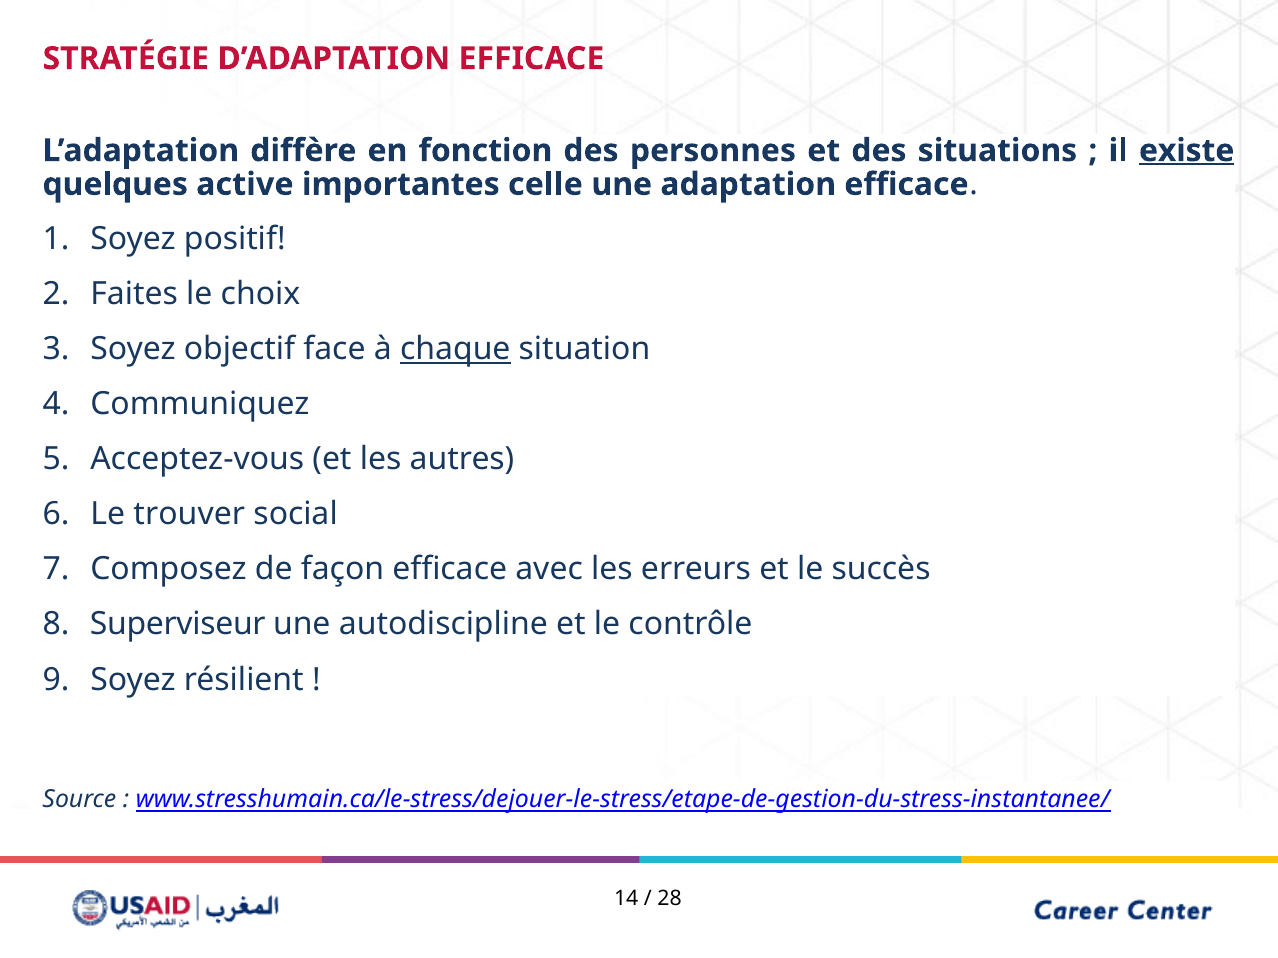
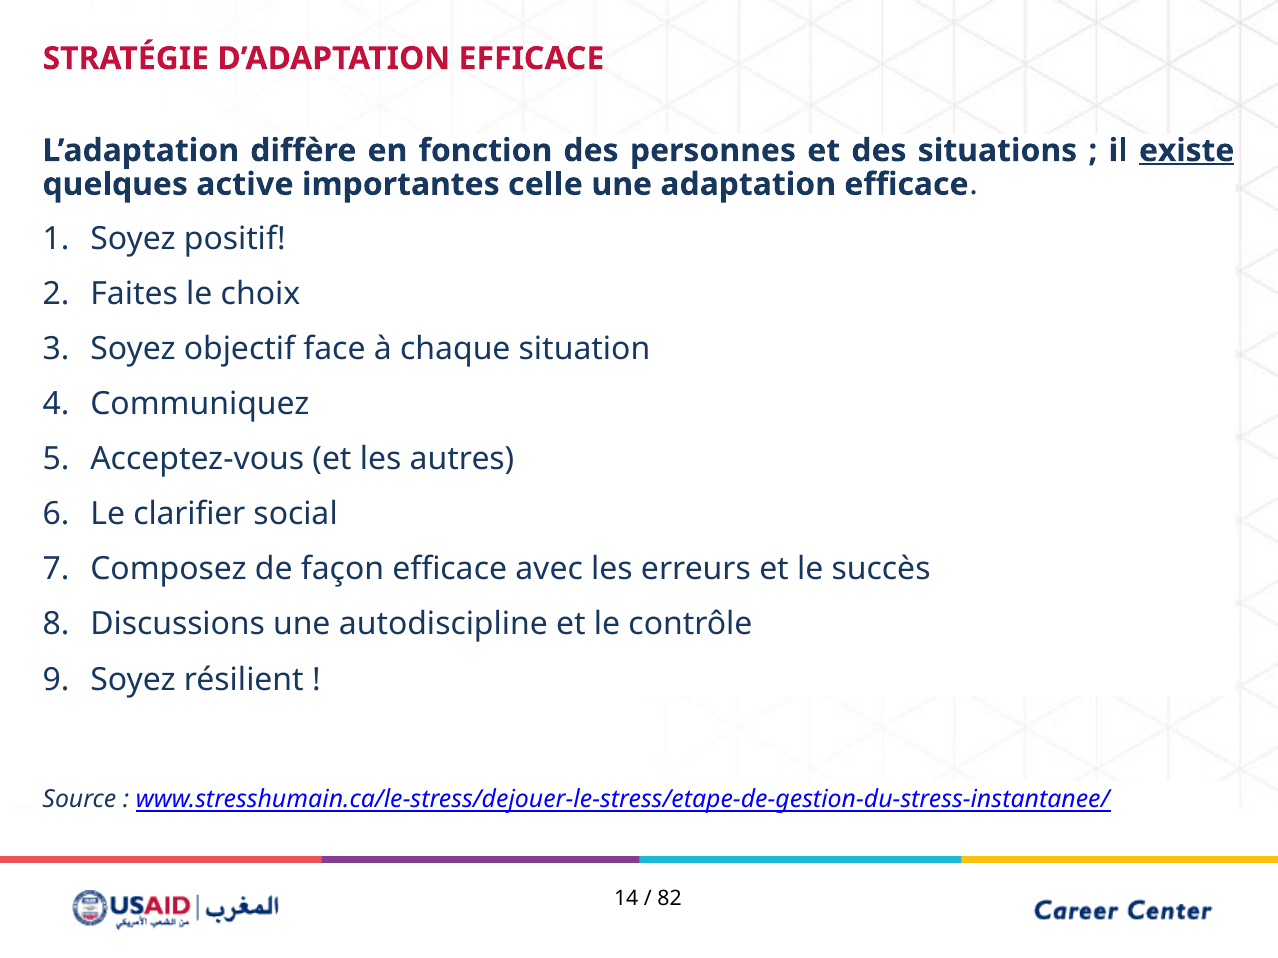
chaque underline: present -> none (455, 350)
trouver: trouver -> clarifier (189, 515)
Superviseur: Superviseur -> Discussions (178, 625)
28: 28 -> 82 (670, 899)
